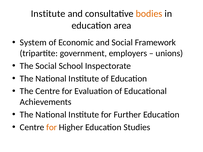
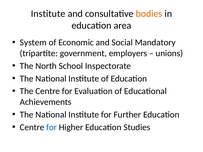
Framework: Framework -> Mandatory (155, 43)
The Social: Social -> North (46, 66)
for colour: orange -> blue (52, 127)
